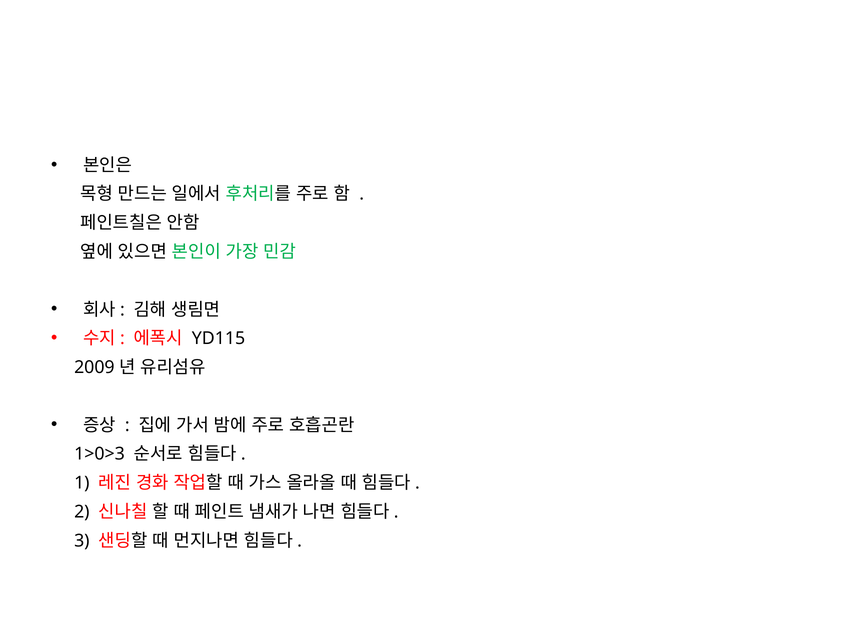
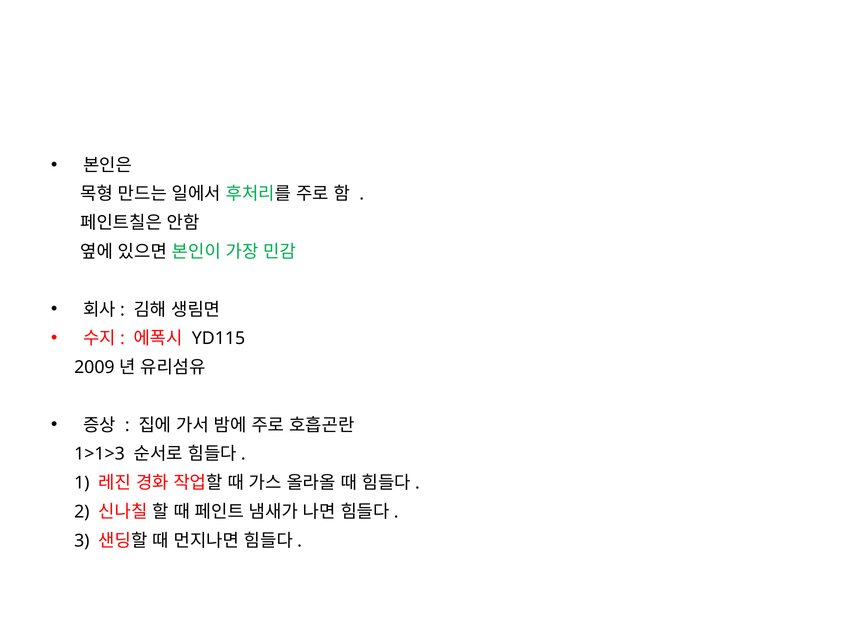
1>0>3: 1>0>3 -> 1>1>3 (99, 454)
